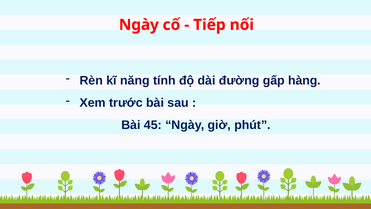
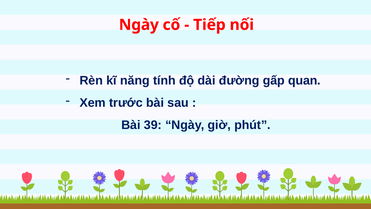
hàng: hàng -> quan (304, 80)
45: 45 -> 39 (153, 125)
